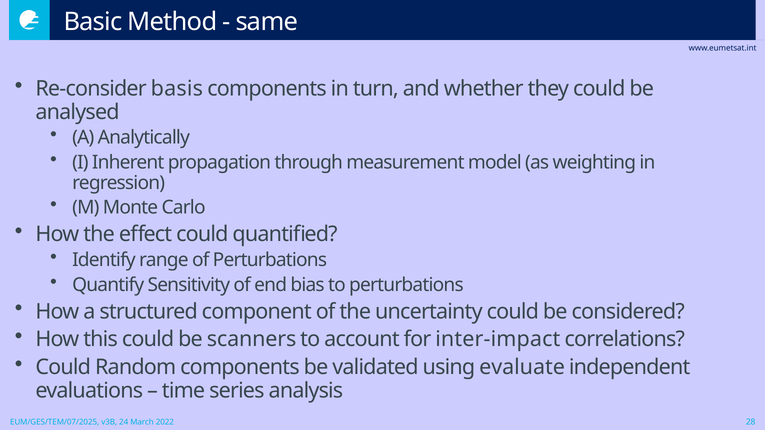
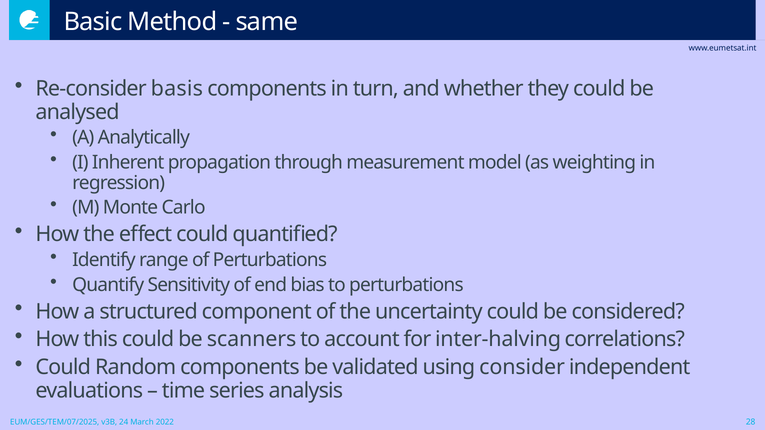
inter-impact: inter-impact -> inter-halving (498, 340)
evaluate: evaluate -> consider (522, 367)
